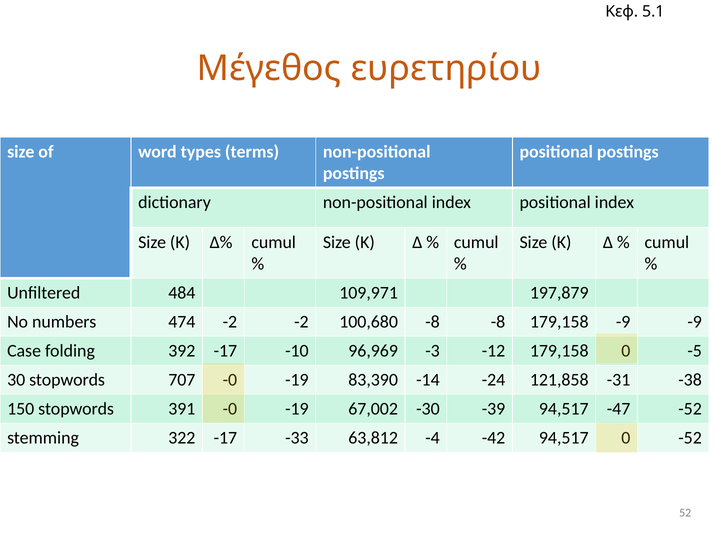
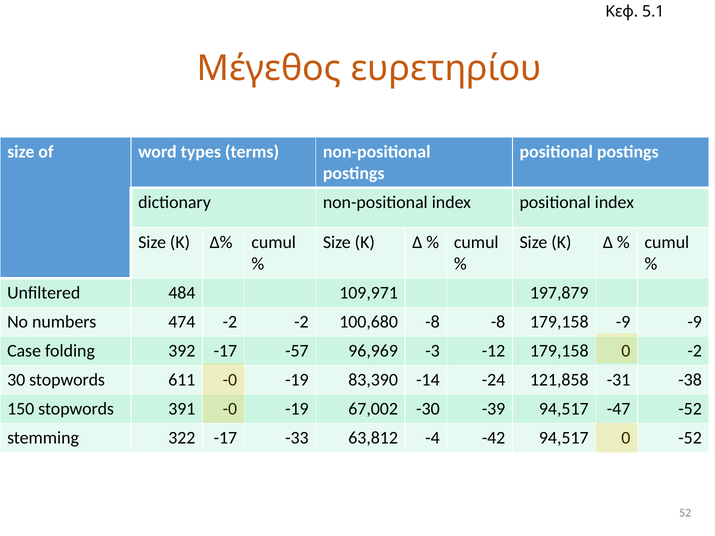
-10: -10 -> -57 (297, 351)
-5: -5 -> -2 (695, 351)
707: 707 -> 611 (182, 380)
